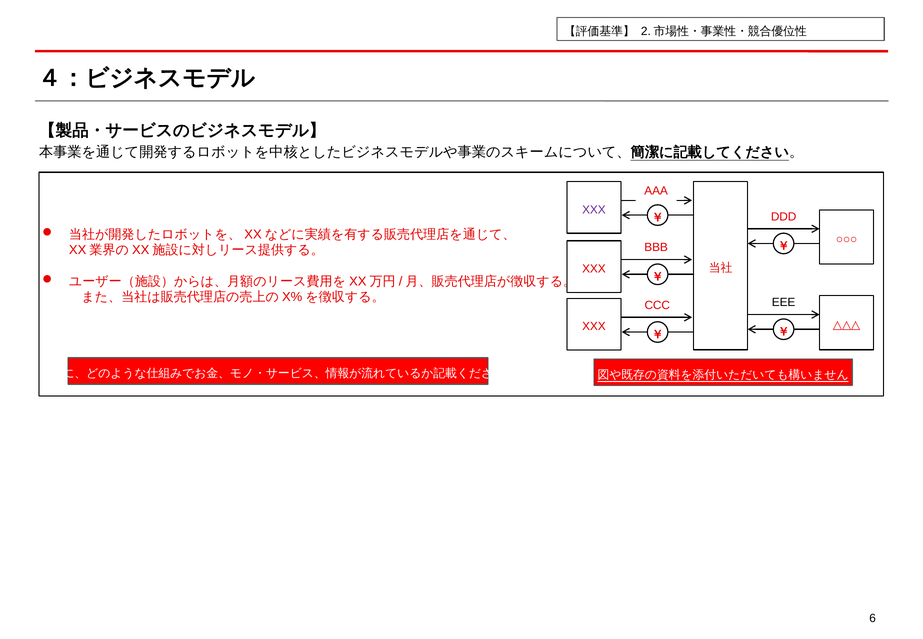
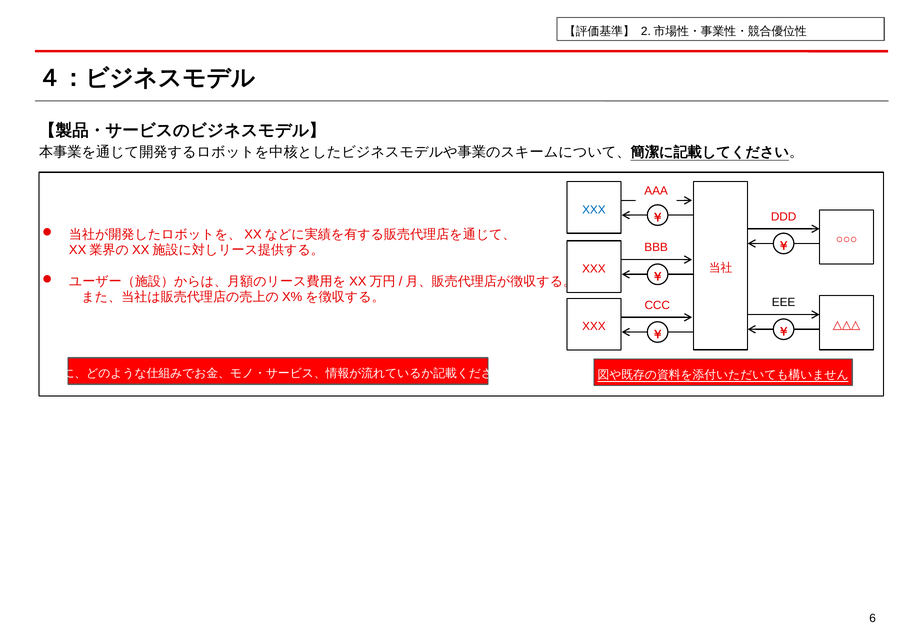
XXX colour: purple -> blue (594, 210)
